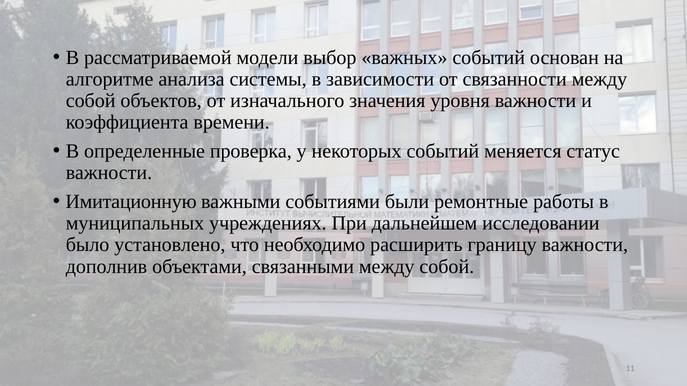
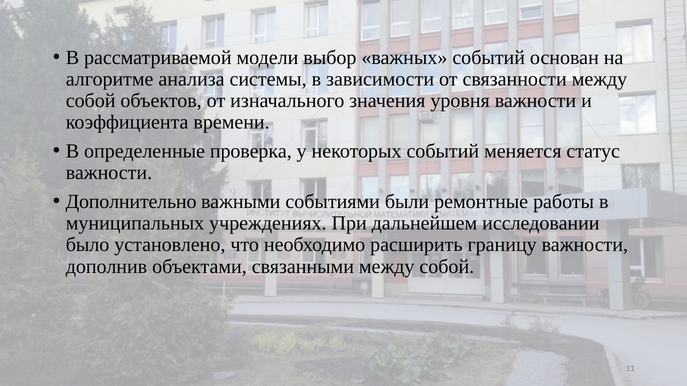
Имитационную: Имитационную -> Дополнительно (131, 202)
